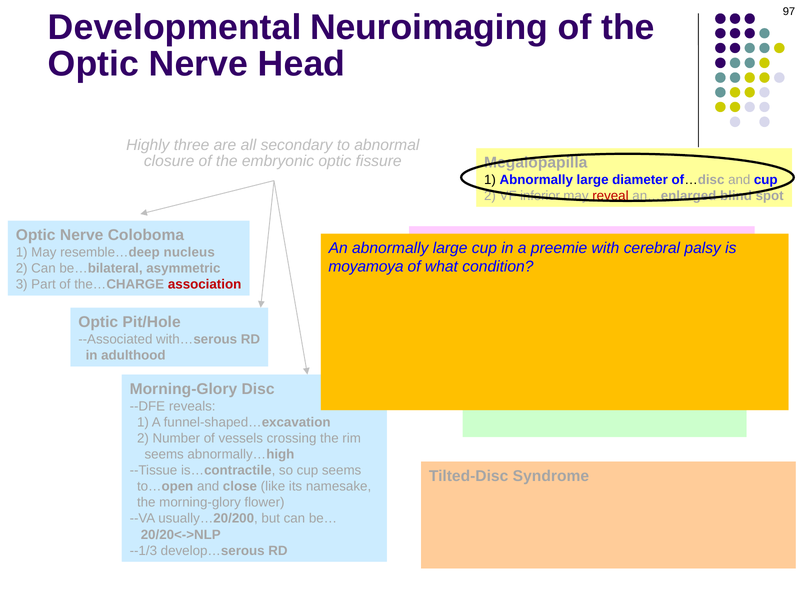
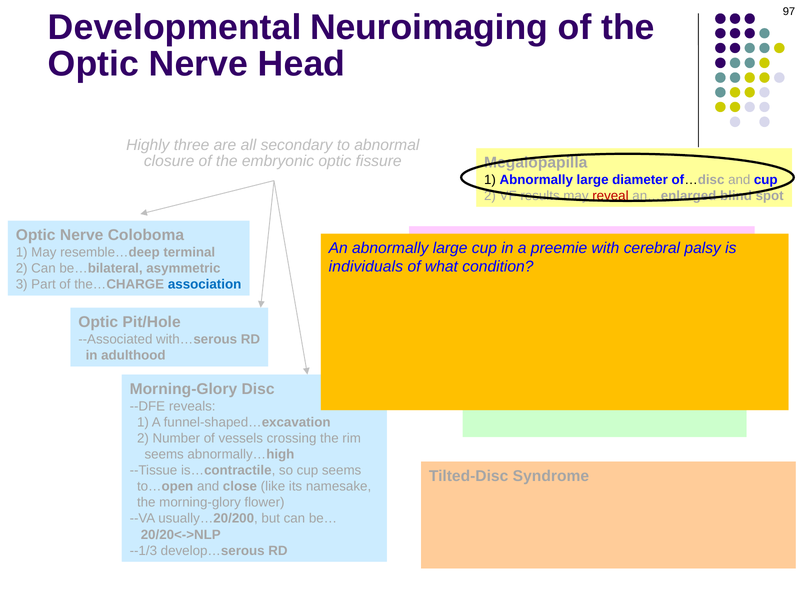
inferior: inferior -> results (540, 196)
nucleus: nucleus -> terminal (189, 252)
moyamoya: moyamoya -> individuals (366, 267)
association colour: red -> blue (205, 284)
